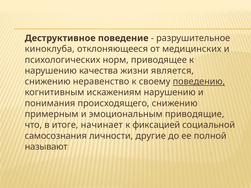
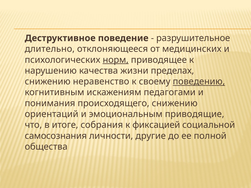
киноклуба: киноклуба -> длительно (50, 49)
норм underline: none -> present (116, 60)
является: является -> пределах (172, 71)
искажениям нарушению: нарушению -> педагогами (170, 93)
примерным: примерным -> ориентаций (52, 114)
начинает: начинает -> собрания (102, 125)
называют: называют -> общества (46, 147)
